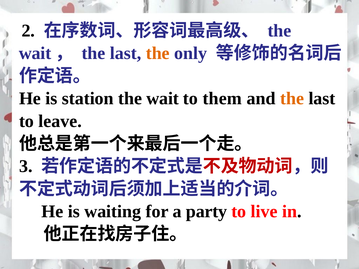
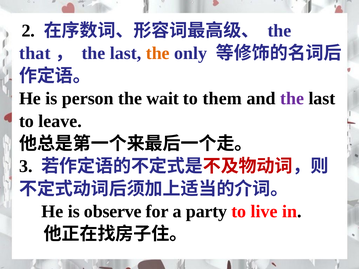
wait: wait -> that (35, 53)
station: station -> person (88, 99)
the colour: orange -> purple (292, 99)
waiting: waiting -> observe (113, 212)
